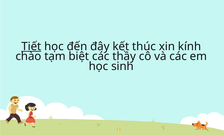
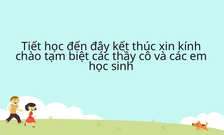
Tiết underline: present -> none (31, 46)
